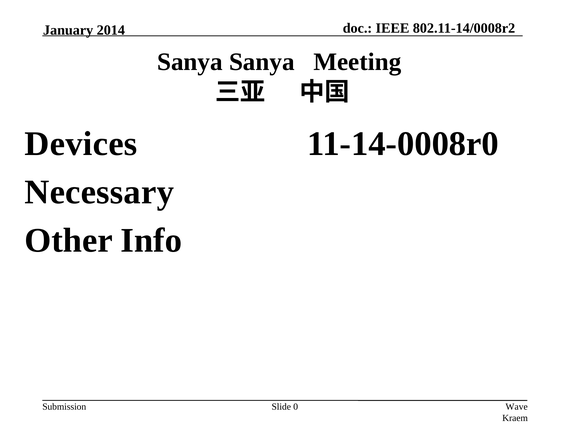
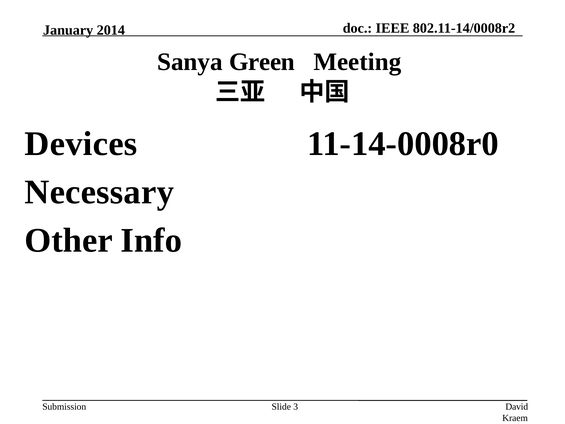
Sanya Sanya: Sanya -> Green (262, 62)
0: 0 -> 3 (296, 406)
Wave: Wave -> David (517, 406)
